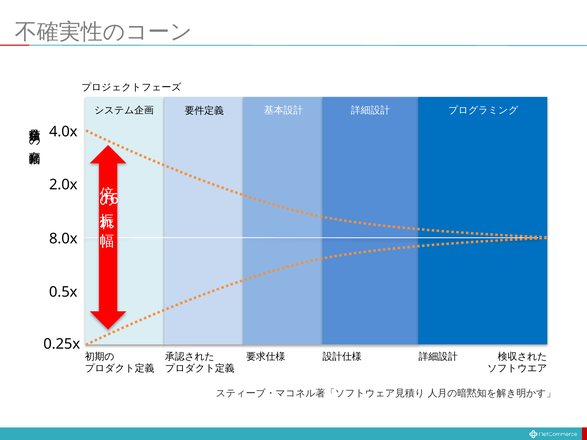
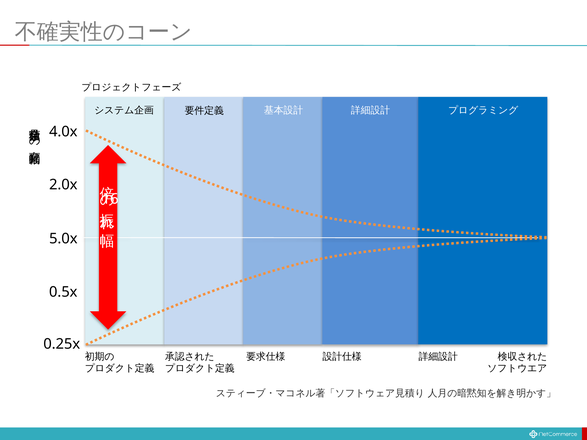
8.0x: 8.0x -> 5.0x (63, 239)
